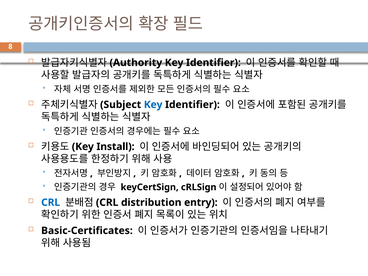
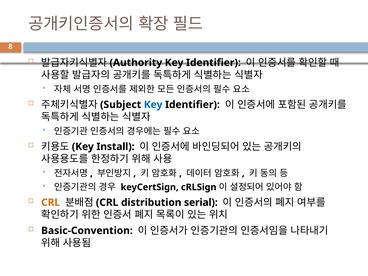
CRL colour: blue -> orange (51, 202)
entry: entry -> serial (201, 202)
Basic-Certificates: Basic-Certificates -> Basic-Convention (87, 231)
